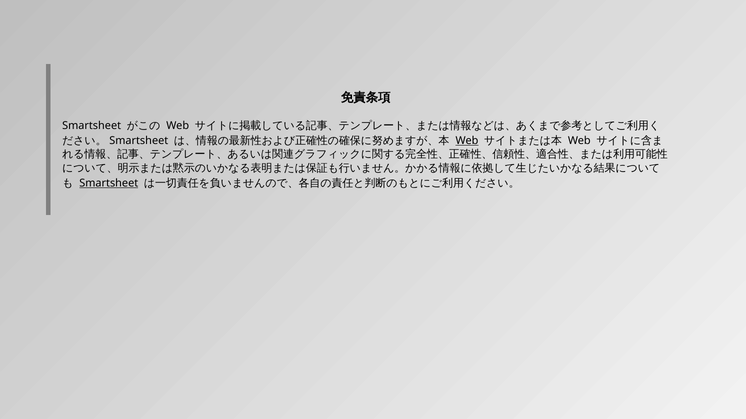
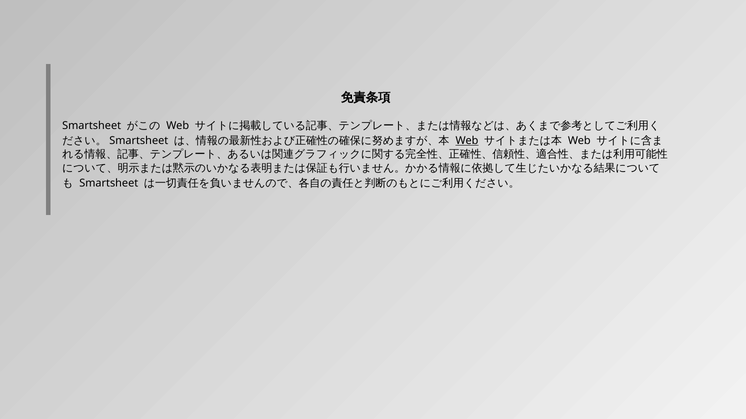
Smartsheet underline: present -> none (109, 183)
